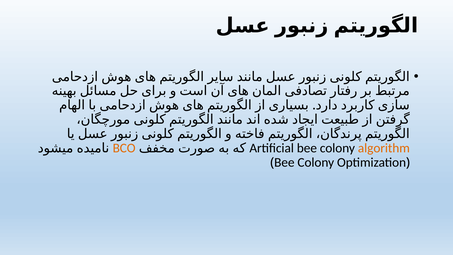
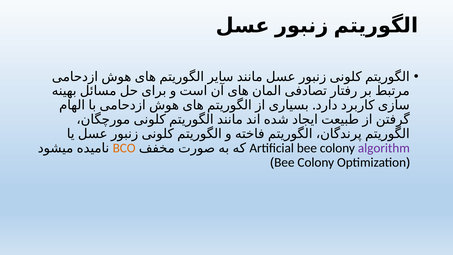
algorithm colour: orange -> purple (384, 148)
